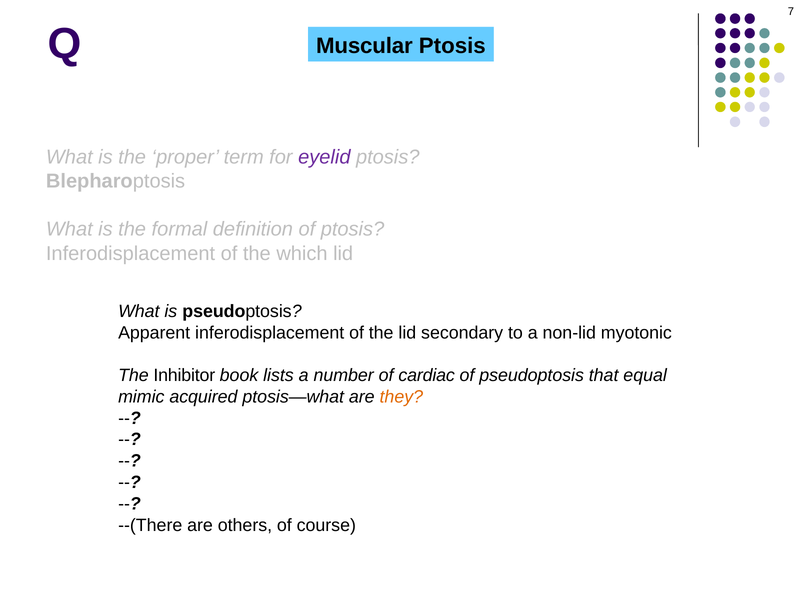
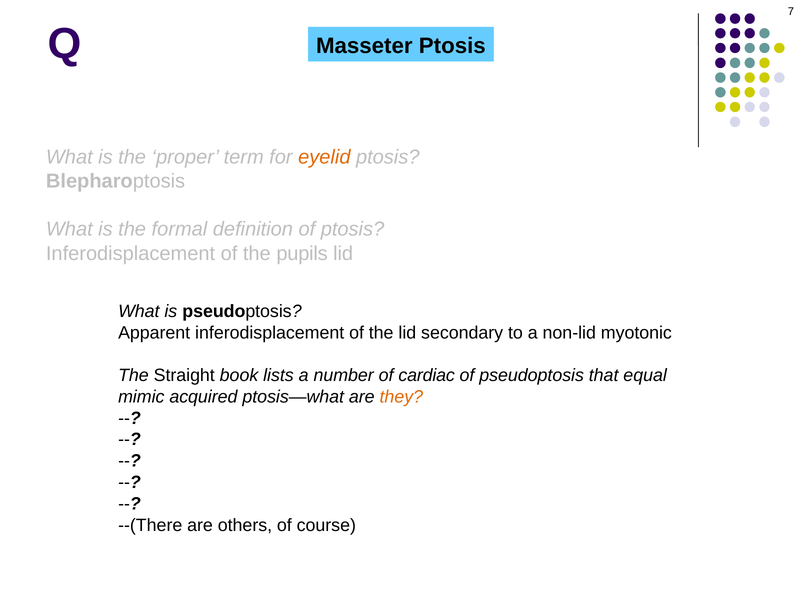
Muscular: Muscular -> Masseter (364, 46)
eyelid colour: purple -> orange (324, 157)
which: which -> pupils (302, 253)
Inhibitor: Inhibitor -> Straight (184, 375)
